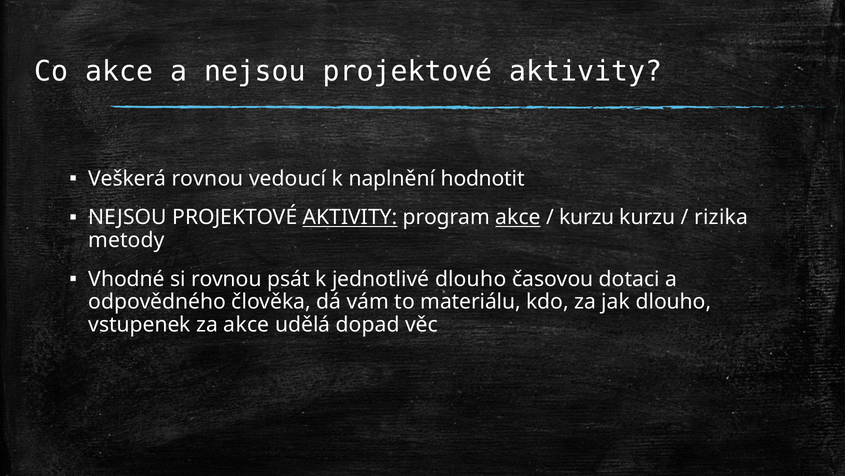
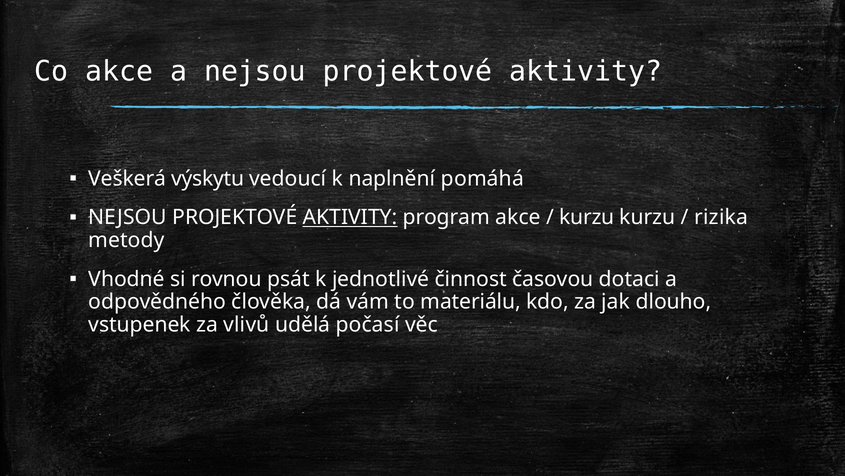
Veškerá rovnou: rovnou -> výskytu (208, 179)
hodnotit: hodnotit -> pomáhá (482, 179)
akce underline: present -> none (518, 217)
jednotlivé dlouho: dlouho -> činnost (471, 279)
za akce: akce -> vlivů (246, 324)
dopad: dopad -> počasí (368, 324)
